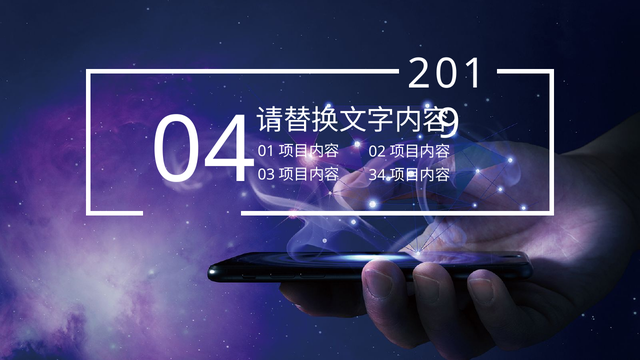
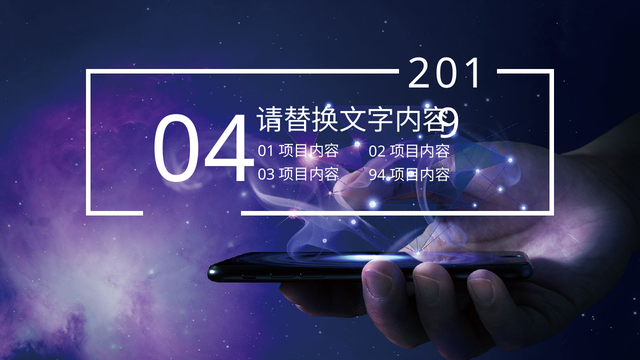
34: 34 -> 94 (377, 175)
